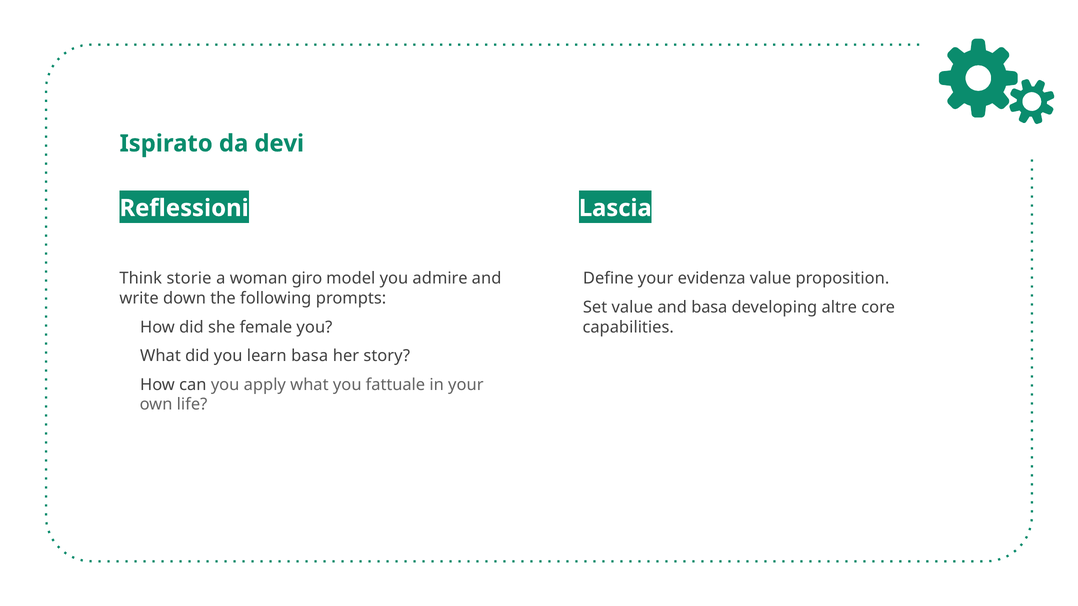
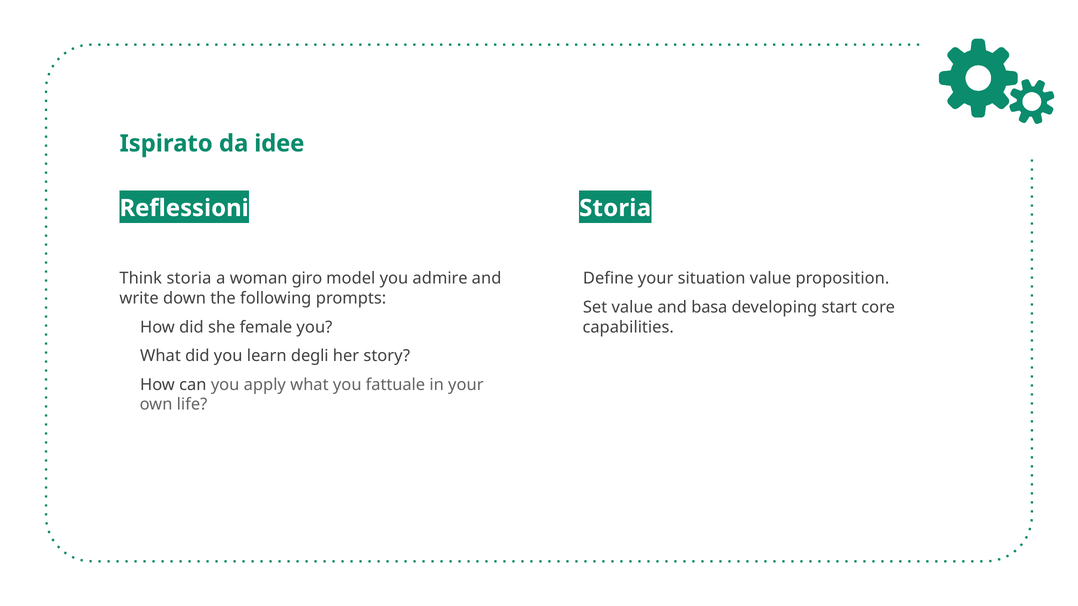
devi: devi -> idee (279, 144)
Lascia: Lascia -> Storia (615, 208)
evidenza: evidenza -> situation (712, 279)
Think storie: storie -> storia (189, 279)
altre: altre -> start (839, 308)
learn basa: basa -> degli (310, 356)
